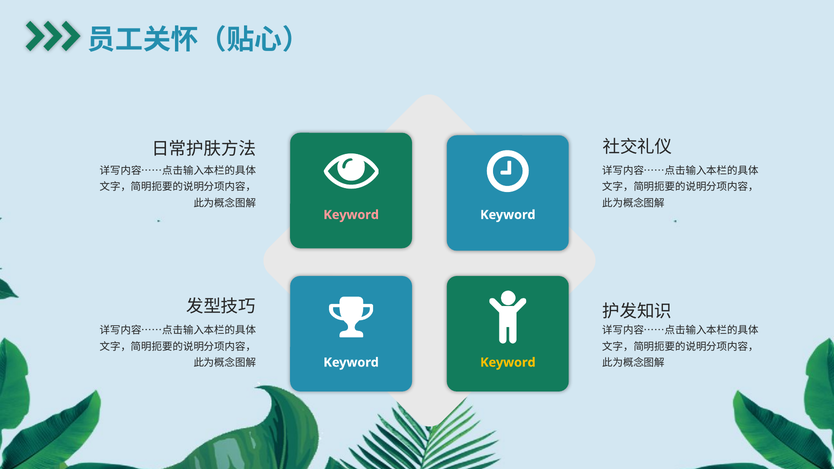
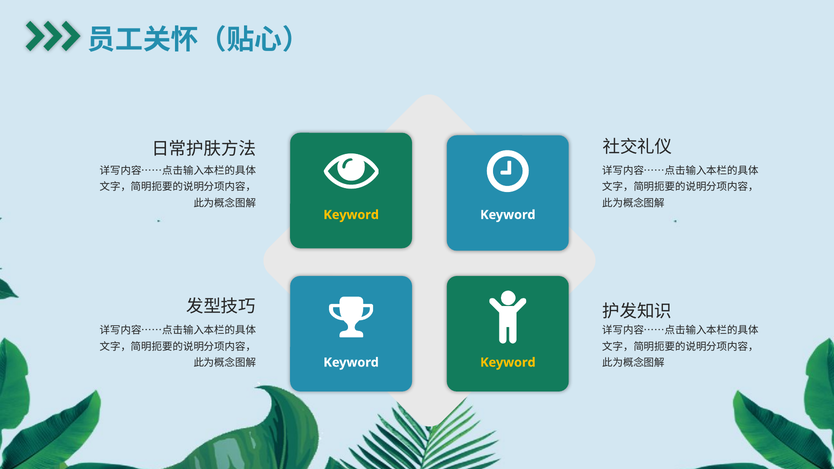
Keyword colour: pink -> yellow (351, 215)
